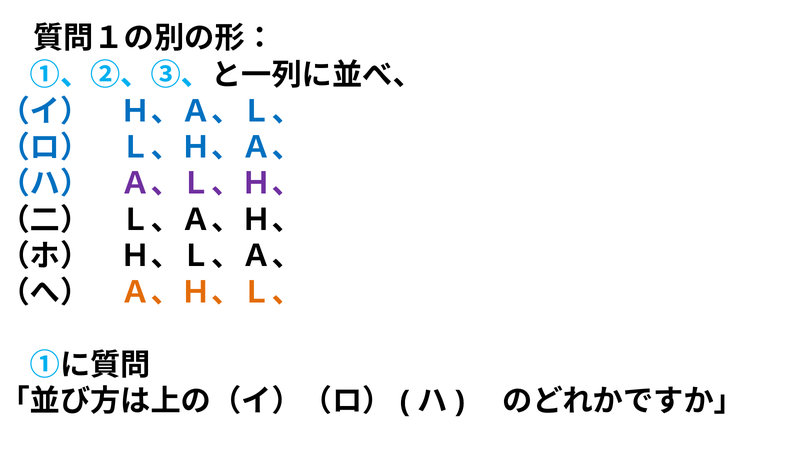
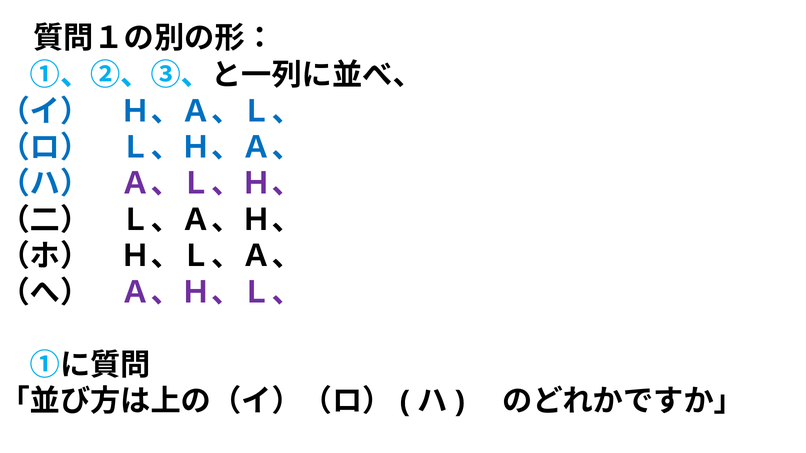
Ａ、Ｈ、Ｌ、 colour: orange -> purple (211, 293)
